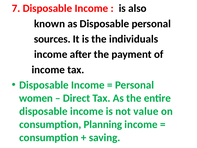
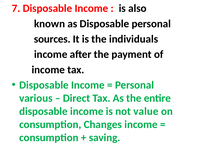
women: women -> various (36, 98)
Planning: Planning -> Changes (103, 124)
